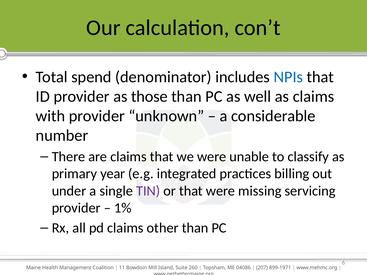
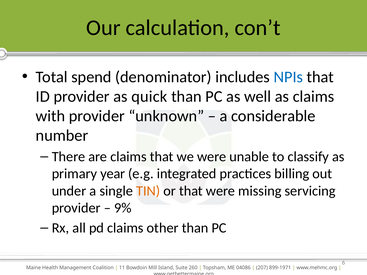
those: those -> quick (149, 97)
TIN colour: purple -> orange (148, 191)
1%: 1% -> 9% (123, 208)
